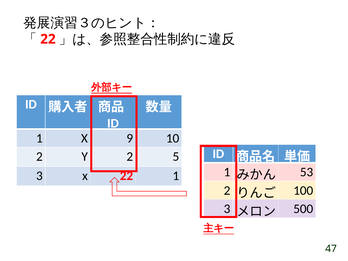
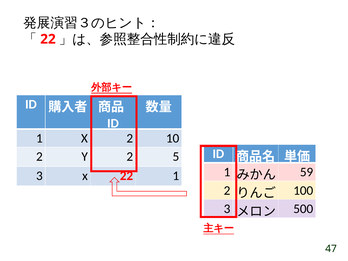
X 9: 9 -> 2 (130, 138)
53: 53 -> 59 (307, 172)
